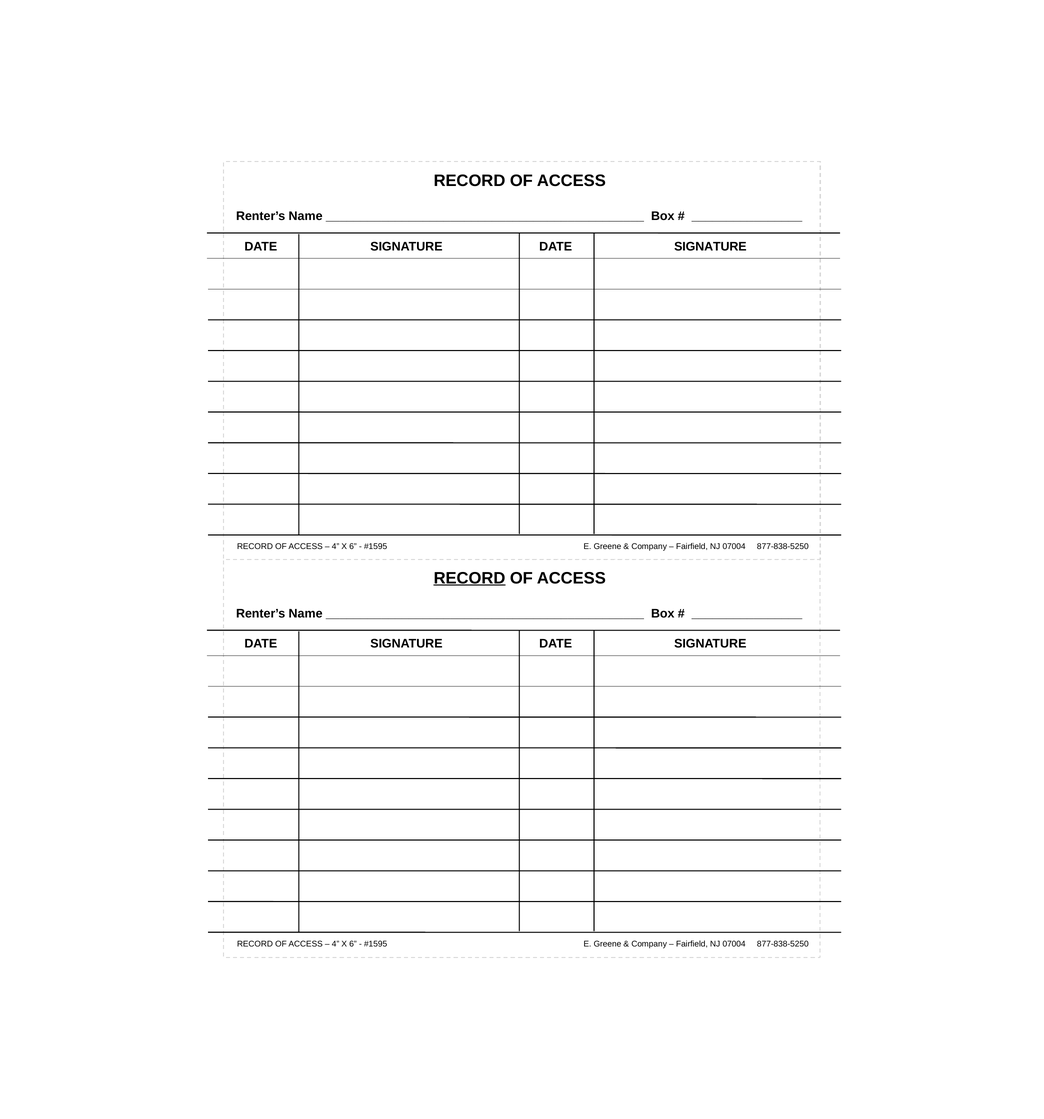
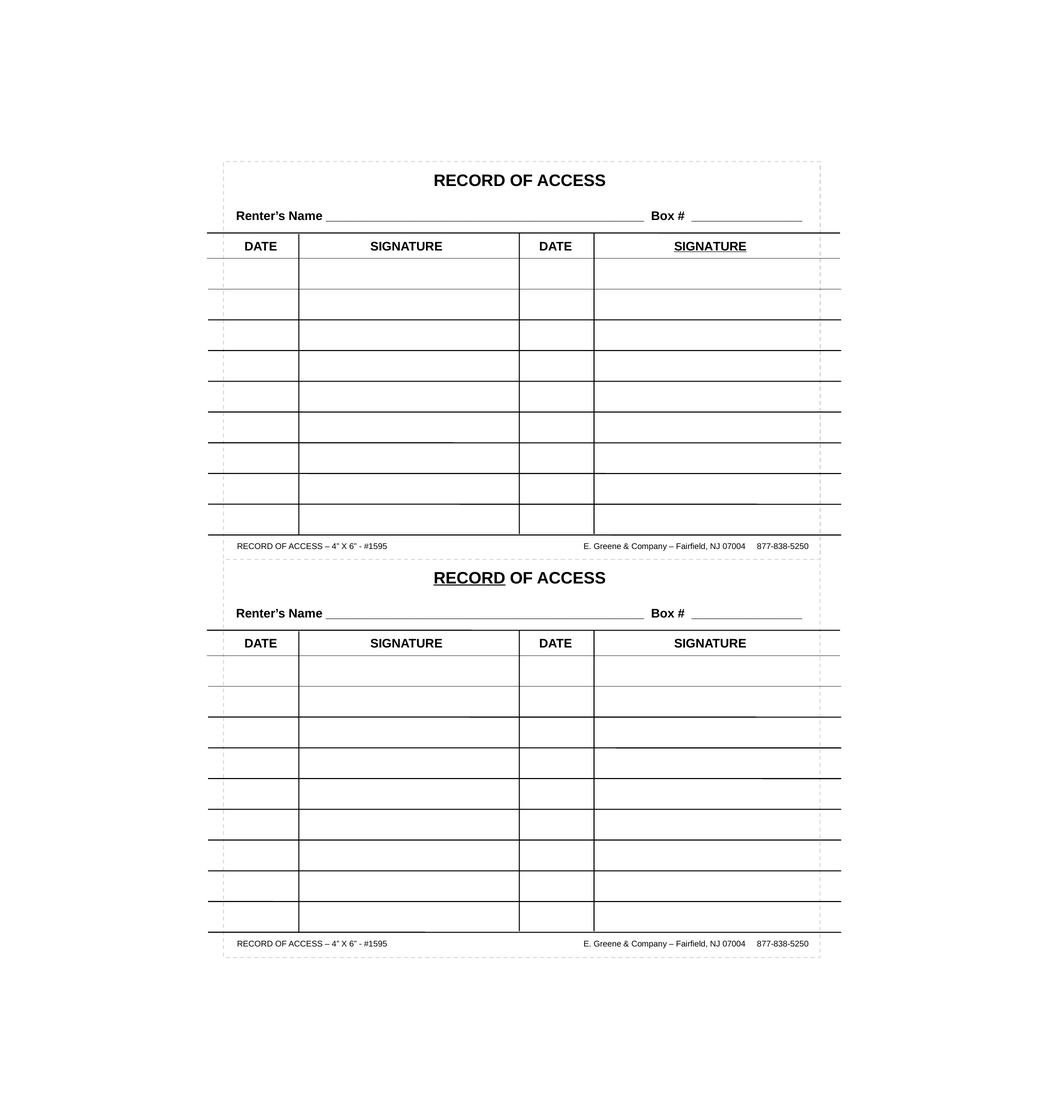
SIGNATURE underline: none -> present (710, 246)
